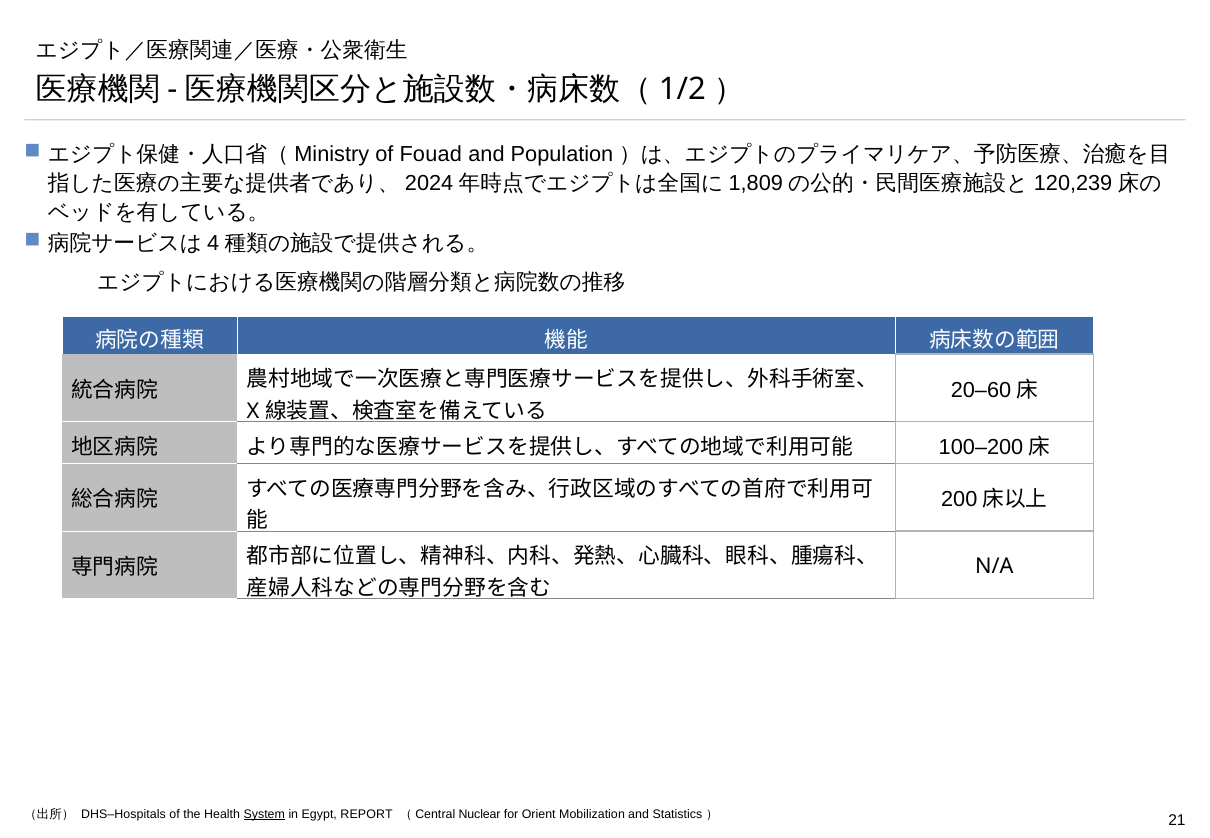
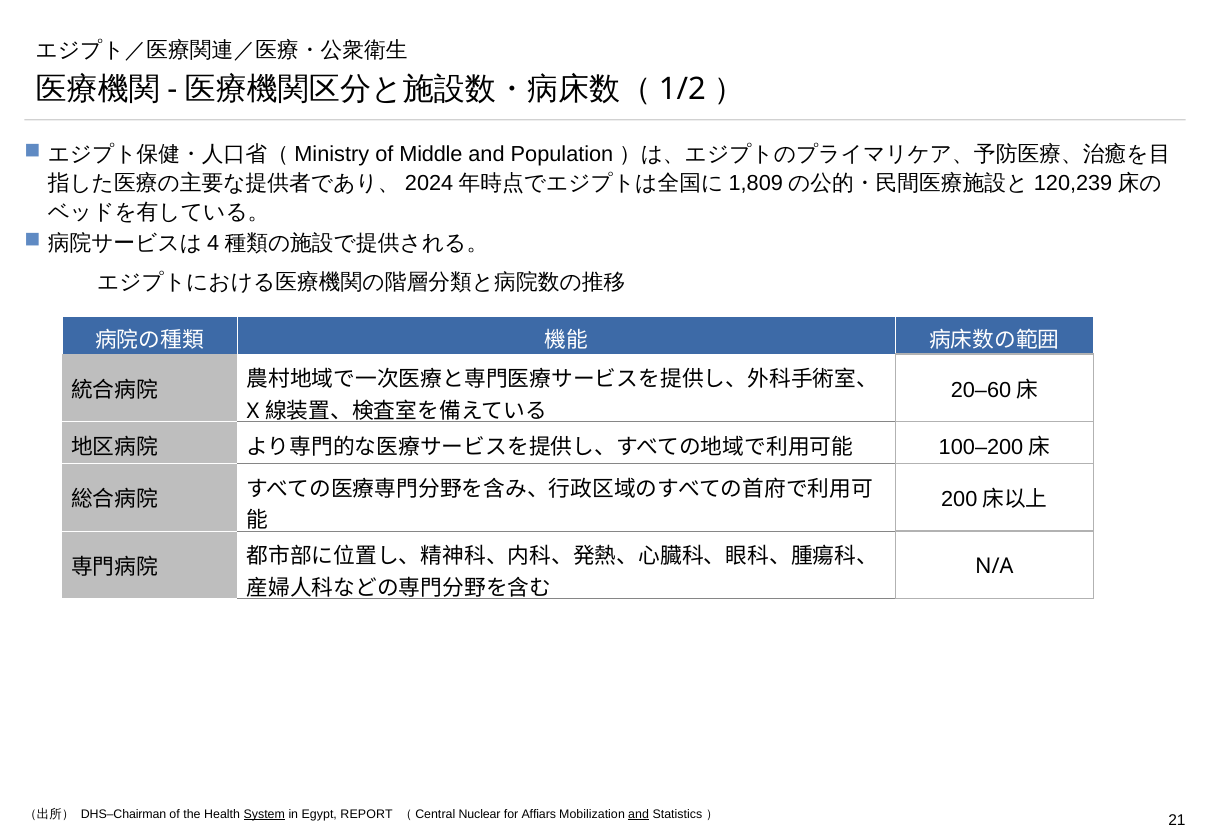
Fouad: Fouad -> Middle (431, 155)
DHS–Hospitals: DHS–Hospitals -> DHS–Chairman (124, 814)
Orient: Orient -> Affiars (539, 814)
and underline: none -> present (639, 814)
